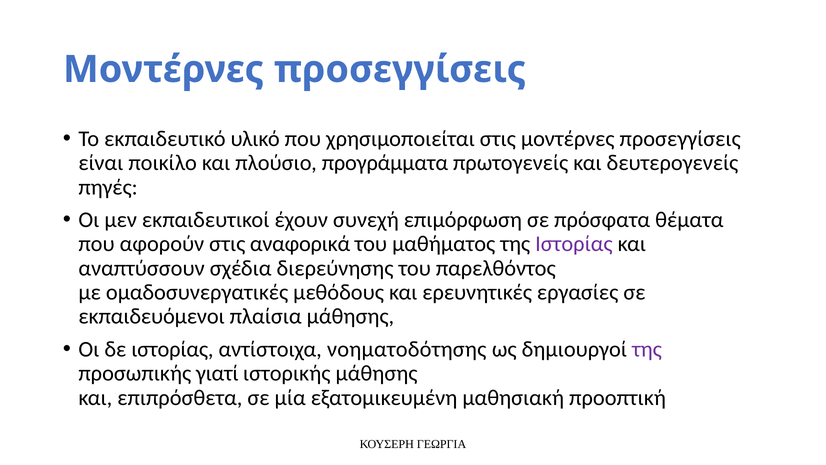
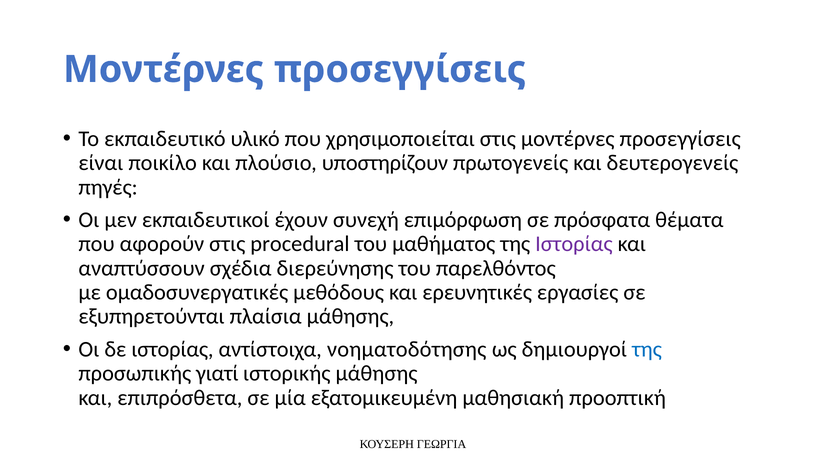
προγράμματα: προγράμματα -> υποστηρίζουν (385, 163)
αναφορικά: αναφορικά -> procedural (300, 244)
εκπαιδευόμενοι: εκπαιδευόμενοι -> εξυπηρετούνται (152, 316)
της colour: purple -> blue (647, 349)
